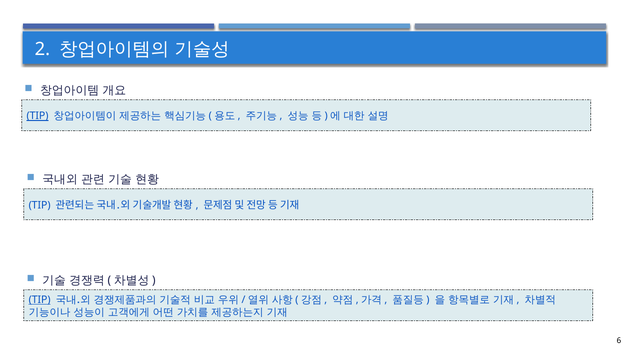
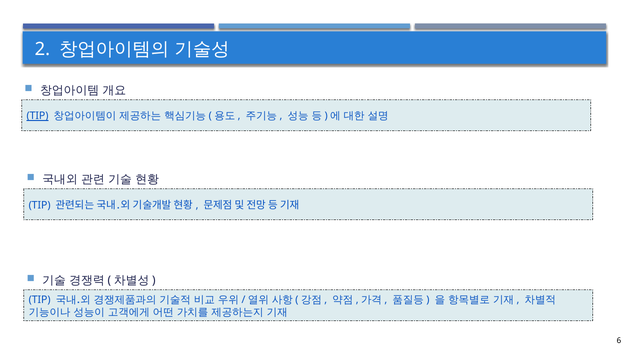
TIP underline: present -> none (40, 300)
